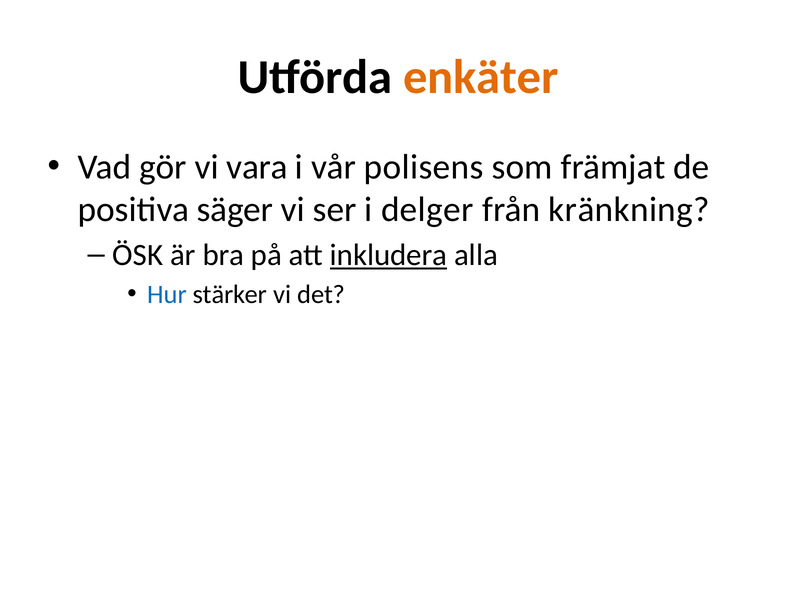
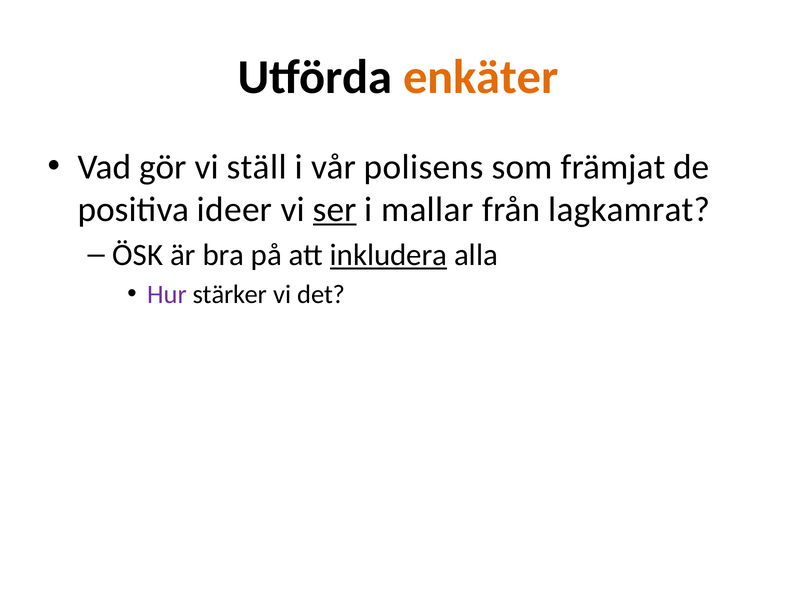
vara: vara -> ställ (257, 167)
säger: säger -> ideer (235, 209)
ser underline: none -> present (335, 209)
delger: delger -> mallar (427, 209)
kränkning: kränkning -> lagkamrat (629, 209)
Hur colour: blue -> purple (167, 295)
